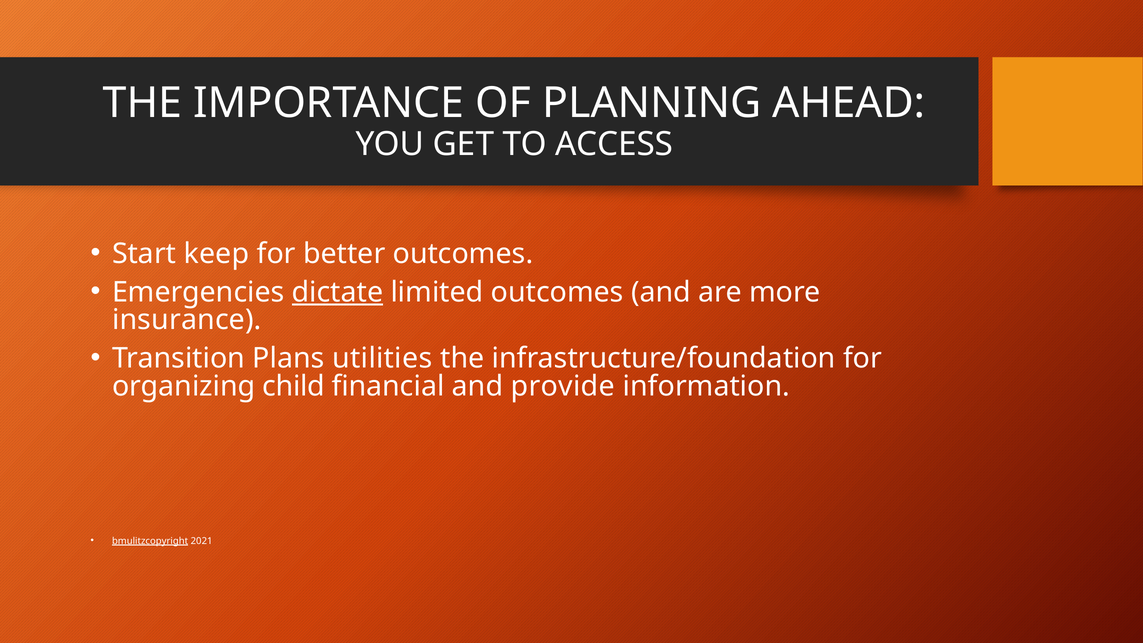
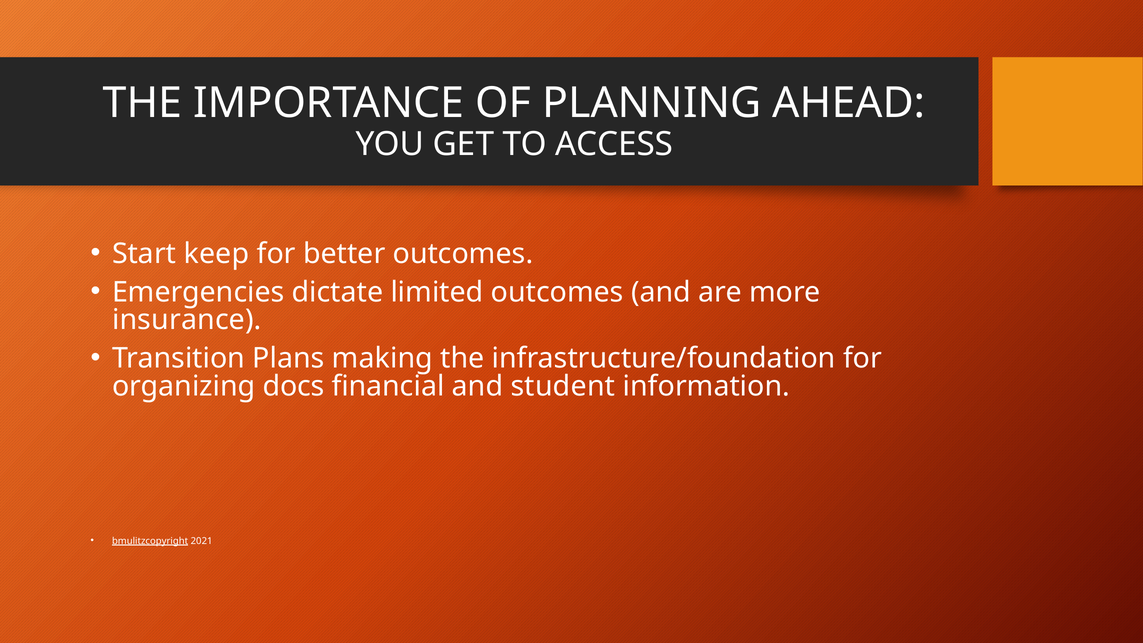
dictate underline: present -> none (338, 292)
utilities: utilities -> making (382, 358)
child: child -> docs (294, 386)
provide: provide -> student (563, 386)
